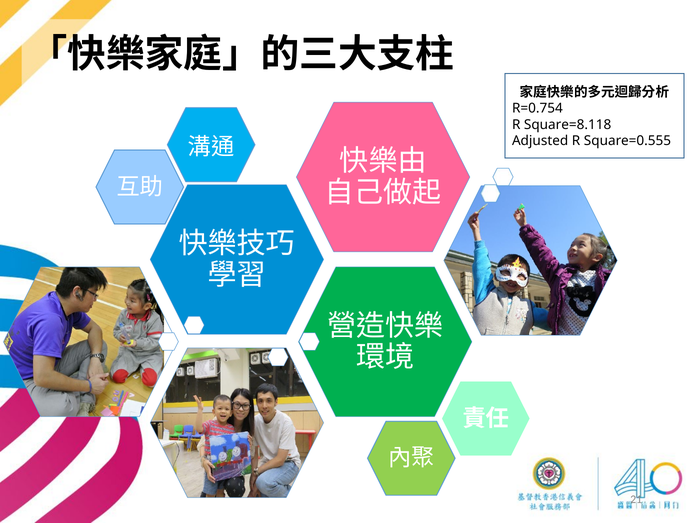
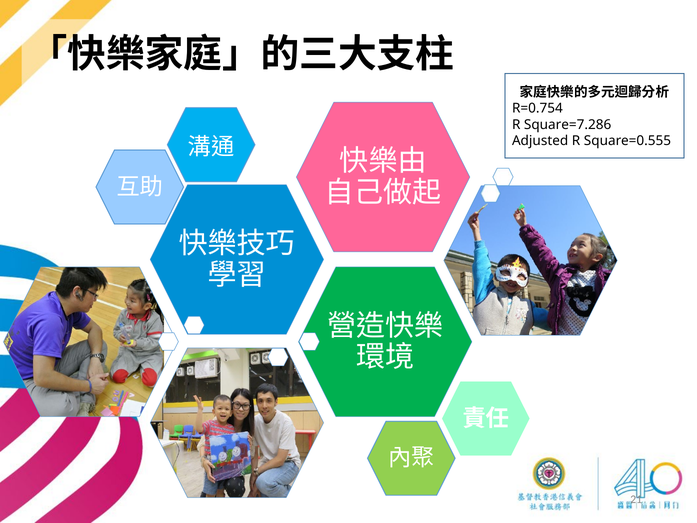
Square=8.118: Square=8.118 -> Square=7.286 (568, 125)
